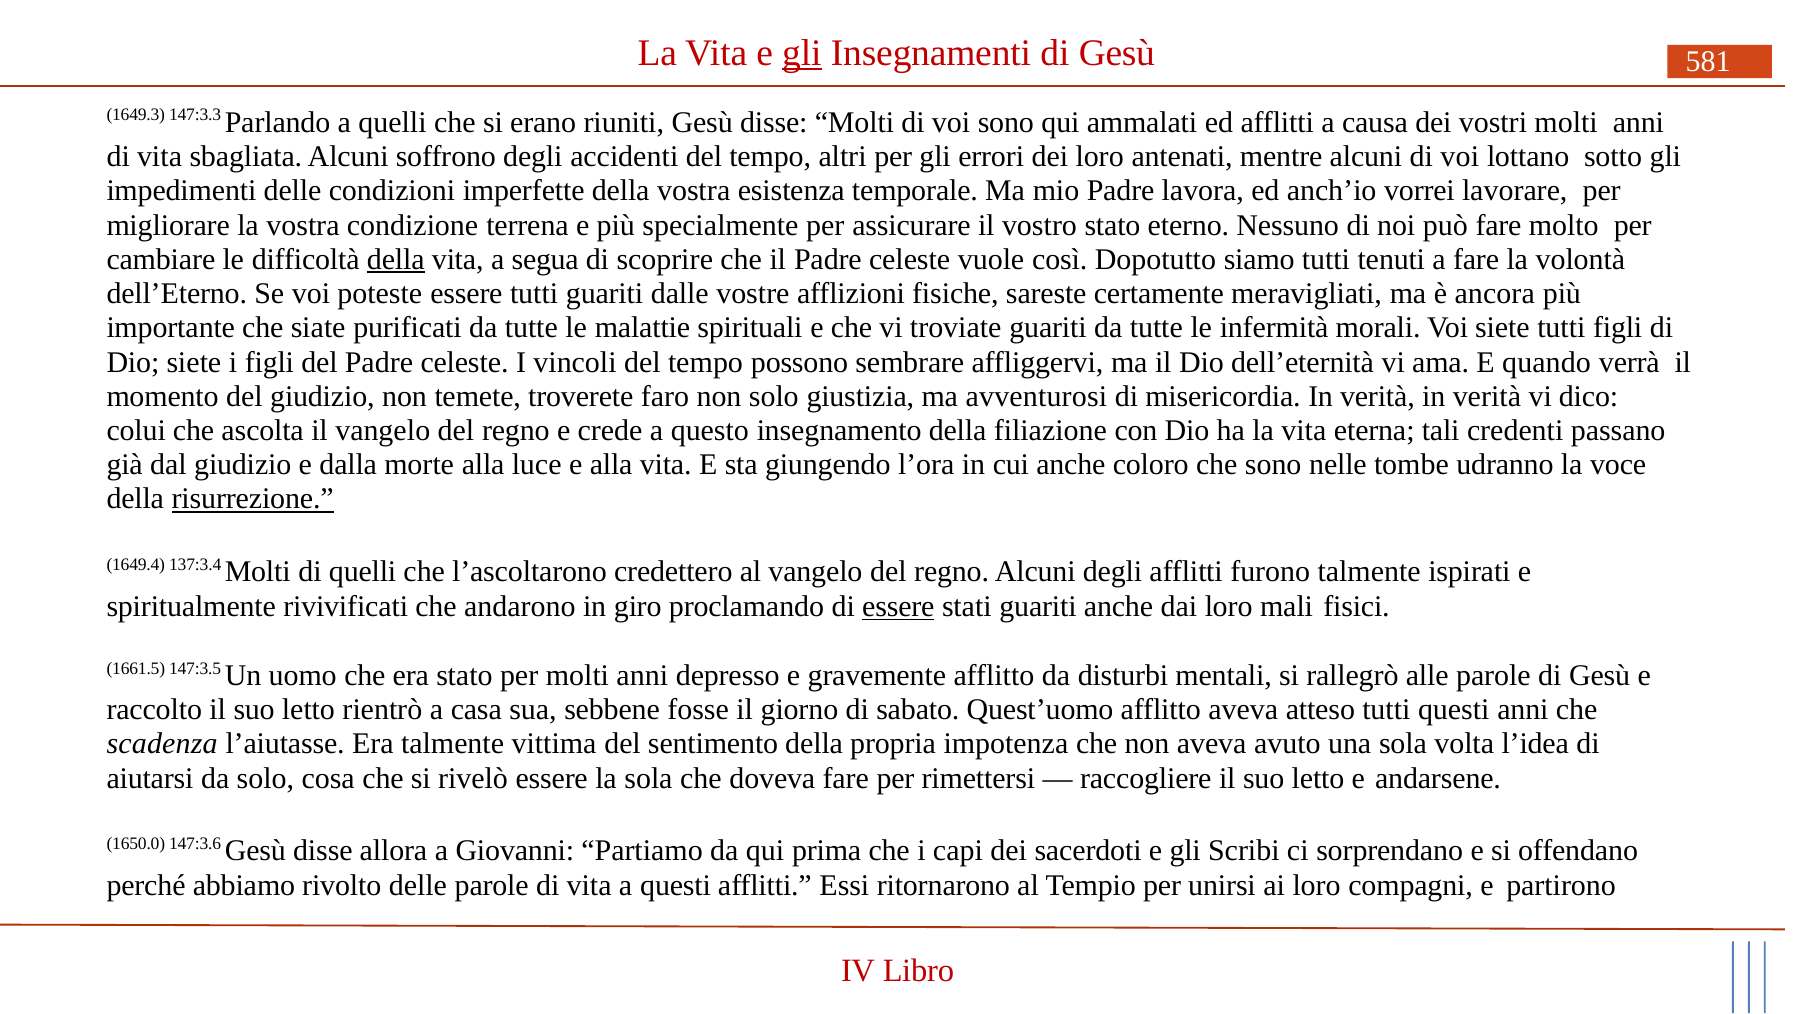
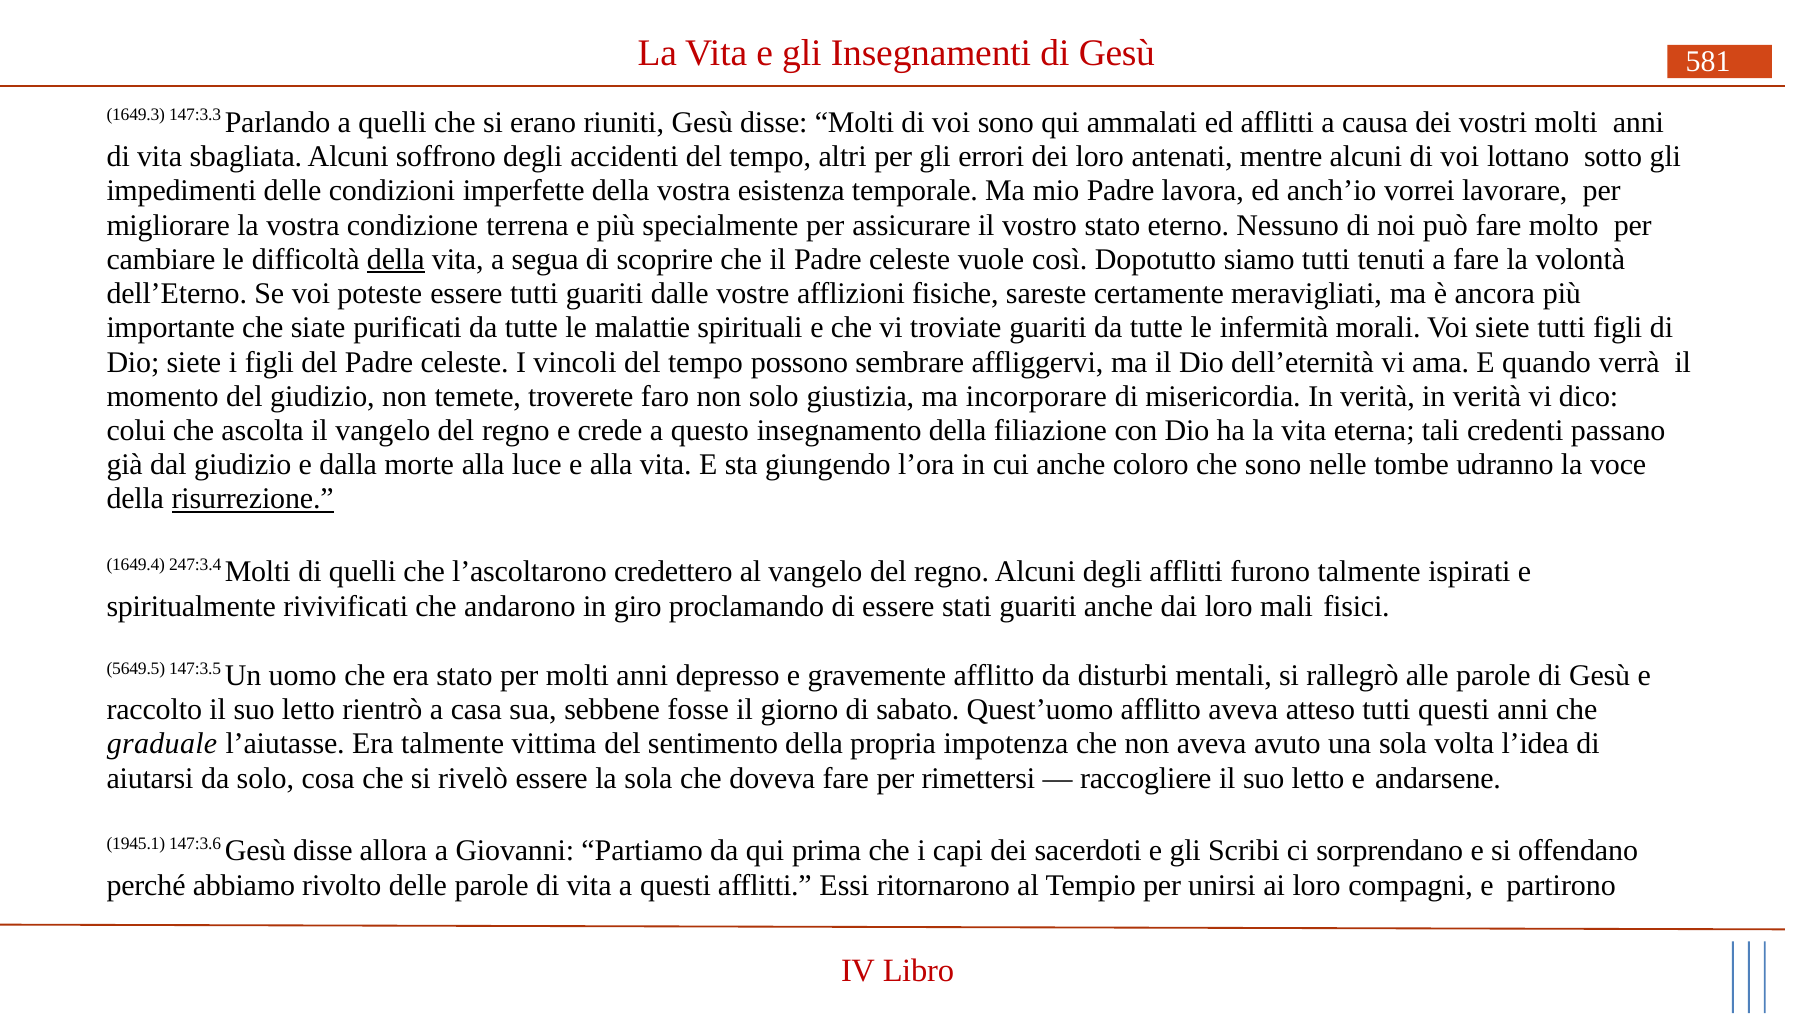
gli underline: present -> none (802, 53)
avventurosi: avventurosi -> incorporare (1036, 396)
137:3.4: 137:3.4 -> 247:3.4 (195, 565)
essere underline: present -> none (898, 606)
1661.5: 1661.5 -> 5649.5 (136, 668)
scadenza: scadenza -> graduale (162, 744)
1650.0: 1650.0 -> 1945.1 (136, 843)
